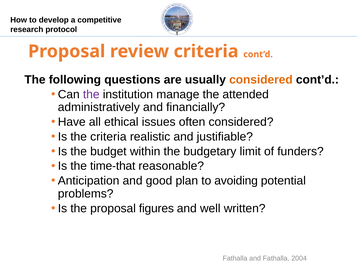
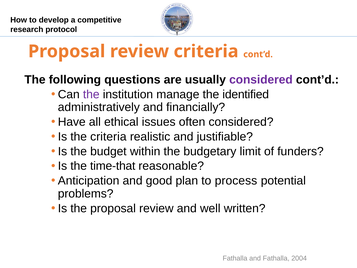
considered colour: orange -> purple (261, 80)
attended: attended -> identified (246, 94)
avoiding: avoiding -> process (236, 181)
the proposal figures: figures -> review (156, 208)
